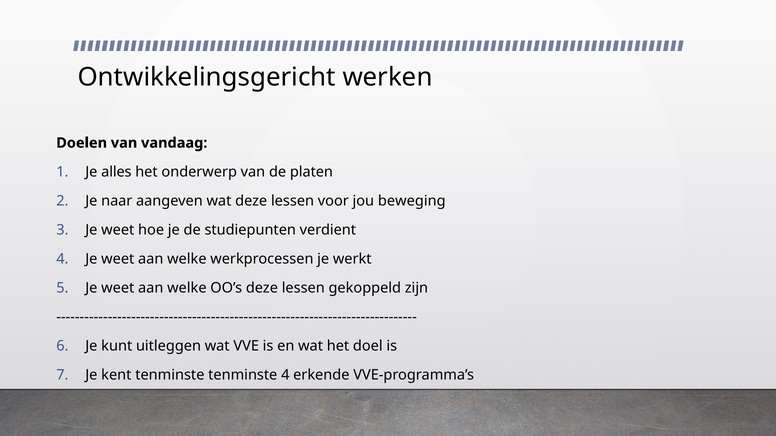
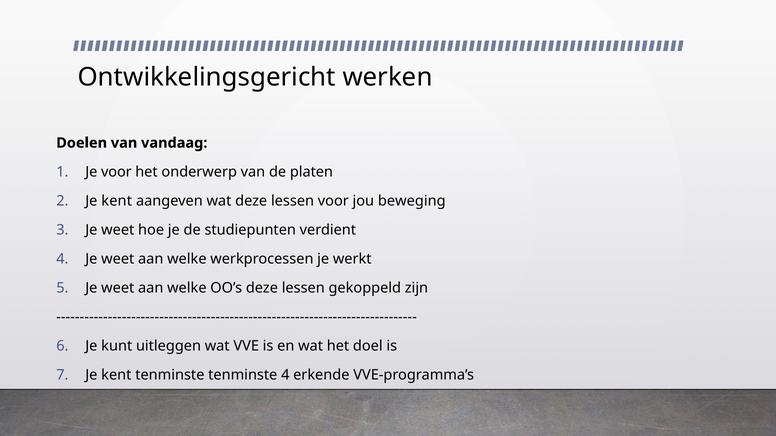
Je alles: alles -> voor (116, 172)
naar: naar -> kent (117, 201)
